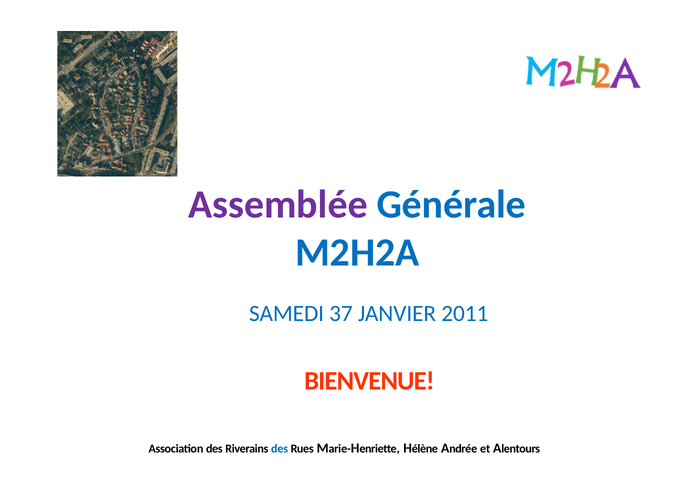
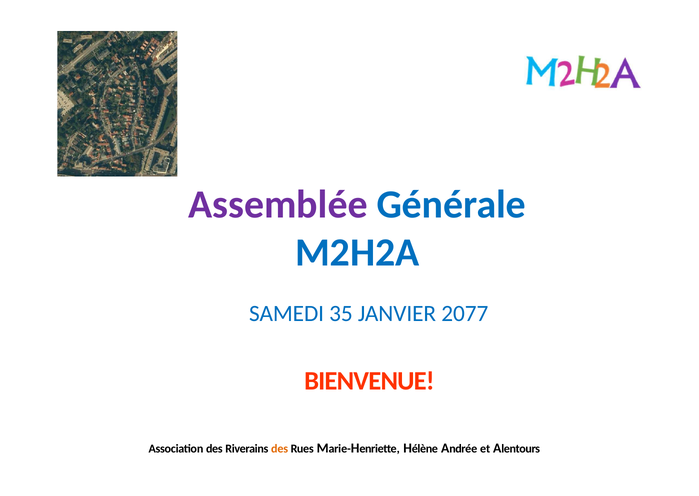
37: 37 -> 35 (341, 313)
2011: 2011 -> 2077 (465, 313)
des colour: blue -> orange (280, 448)
